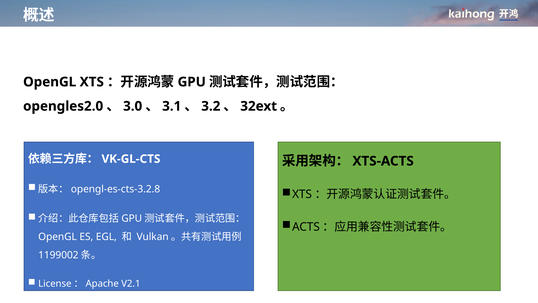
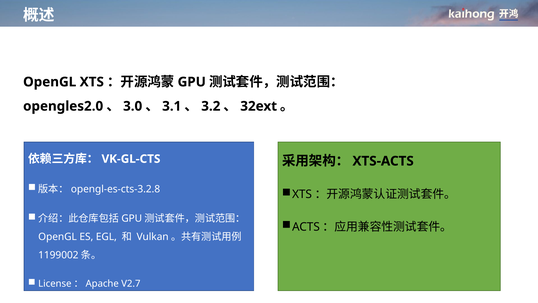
V2.1: V2.1 -> V2.7 (131, 283)
